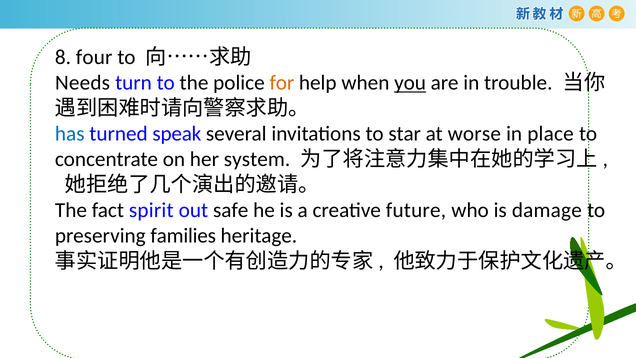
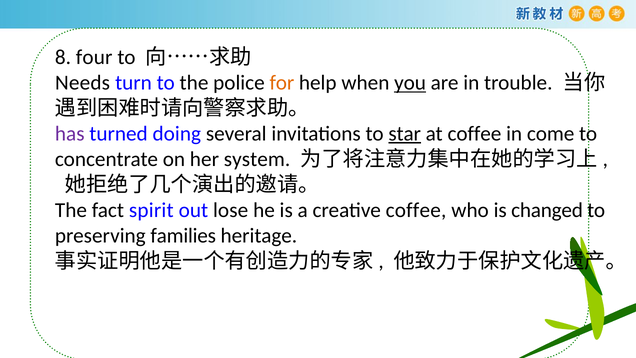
has colour: blue -> purple (70, 134)
speak: speak -> doing (177, 134)
star underline: none -> present (405, 134)
at worse: worse -> coffee (474, 134)
place: place -> come (551, 134)
safe: safe -> lose (231, 210)
creative future: future -> coffee (416, 210)
damage: damage -> changed (547, 210)
